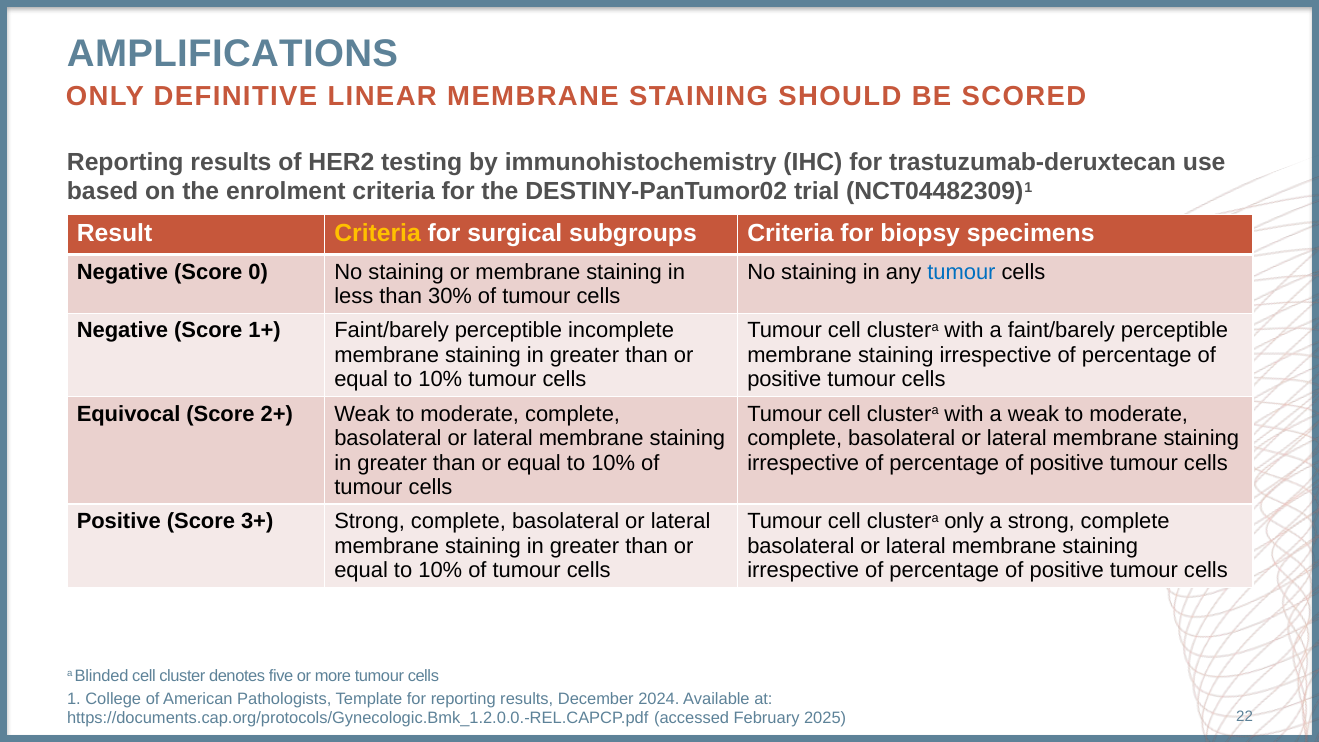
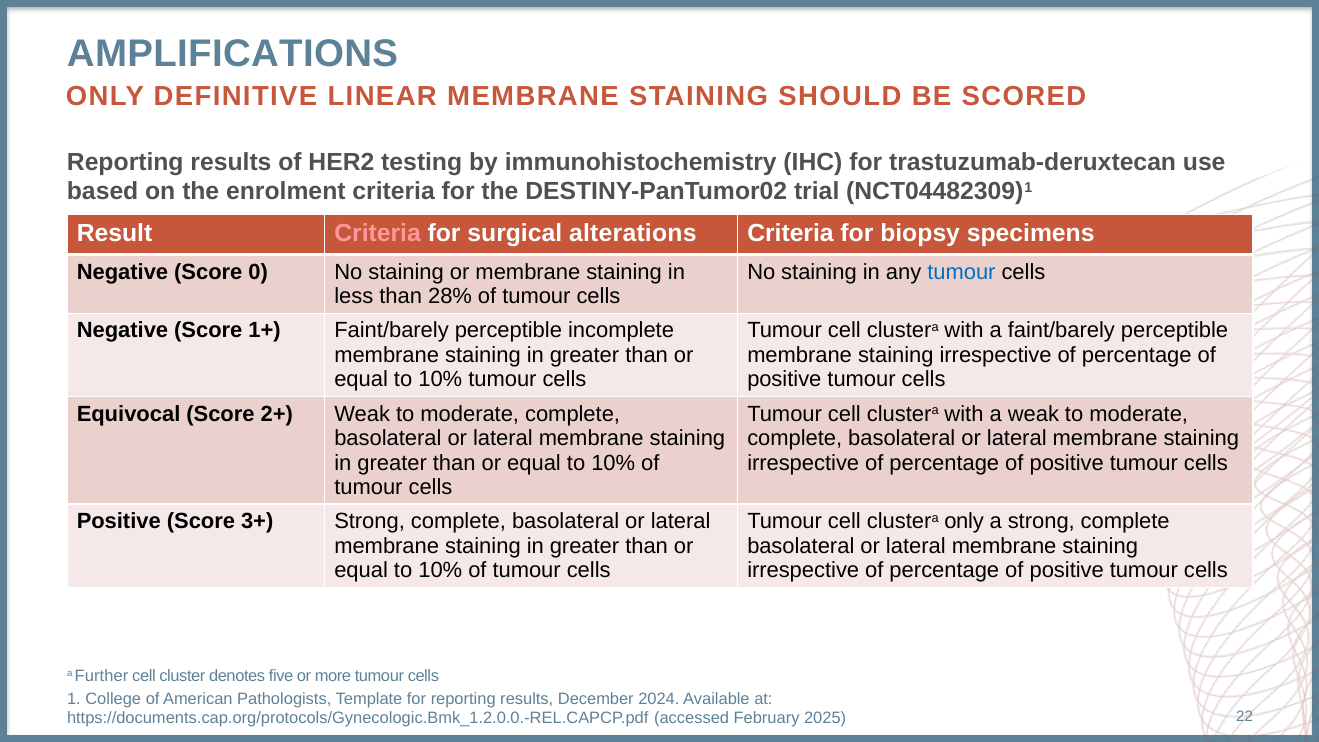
Criteria colour: yellow -> pink (378, 234)
subgroups: subgroups -> alterations (633, 234)
30%: 30% -> 28% (450, 296)
Blinded: Blinded -> Further (101, 676)
